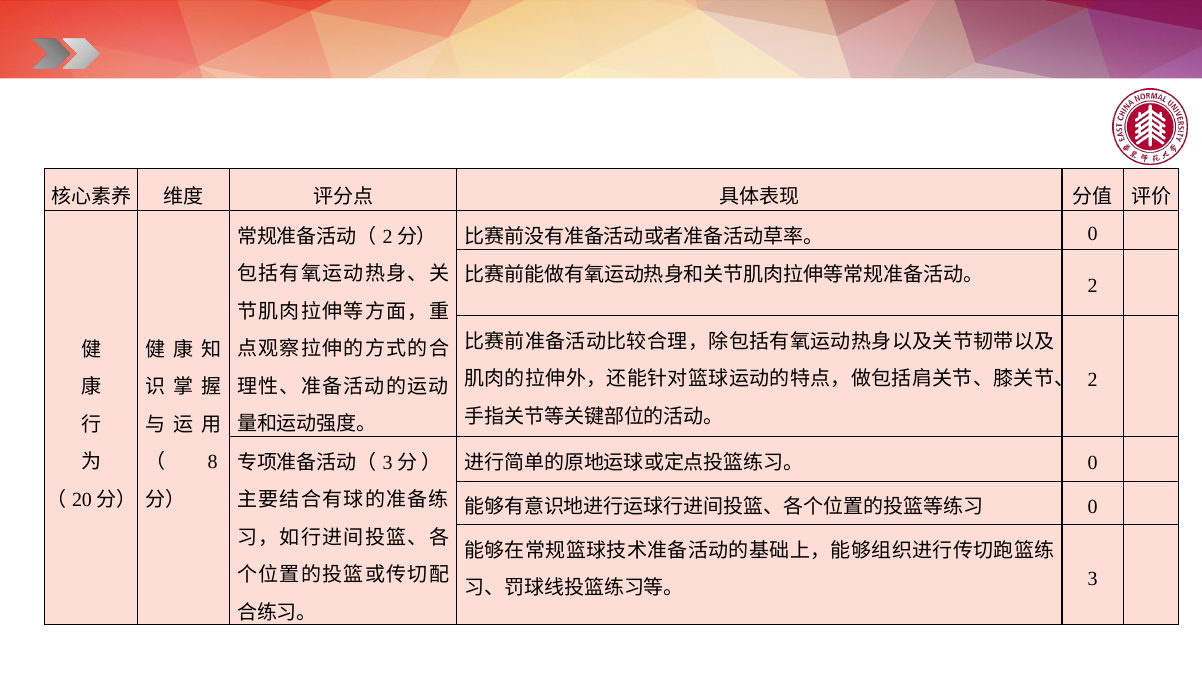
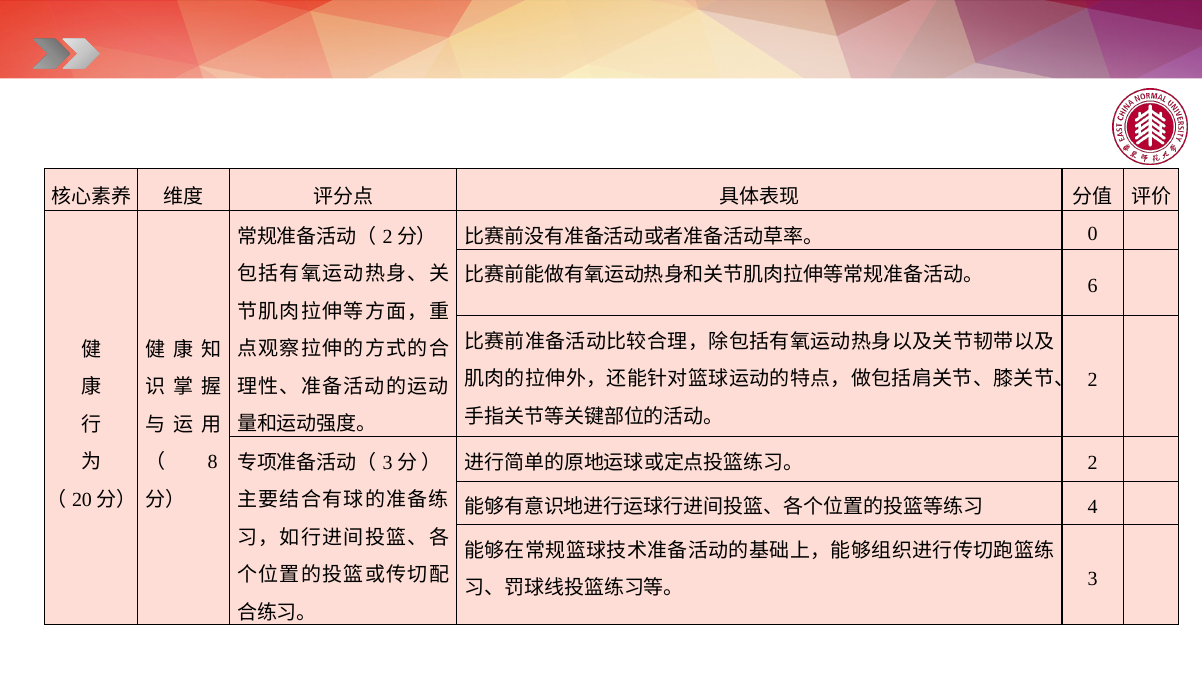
2: 2 -> 6 (1093, 286)
0: 0 -> 2 (1093, 463)
0: 0 -> 4 (1093, 507)
